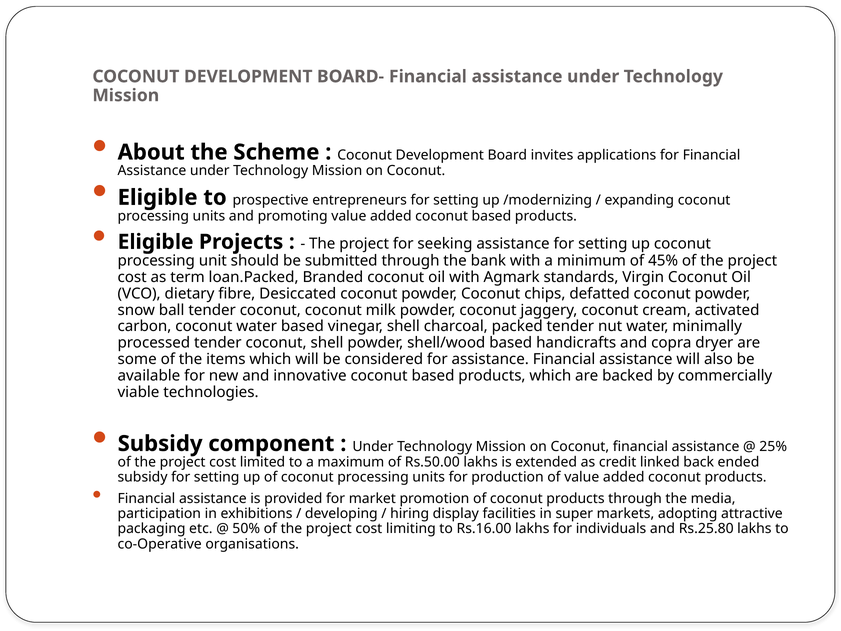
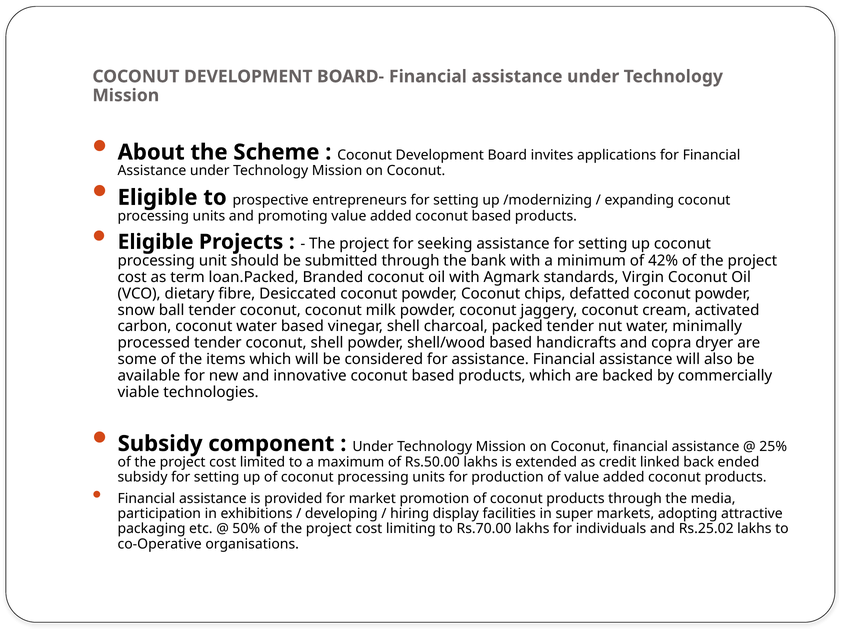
45%: 45% -> 42% (663, 261)
Rs.16.00: Rs.16.00 -> Rs.70.00 (484, 529)
Rs.25.80: Rs.25.80 -> Rs.25.02 (706, 529)
